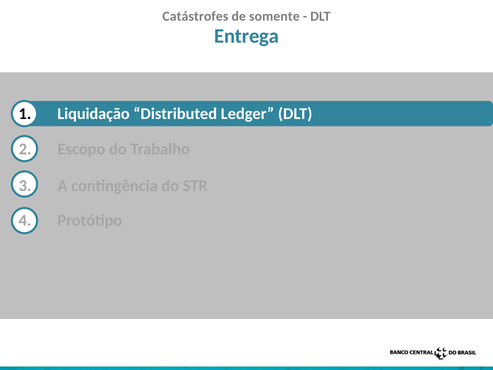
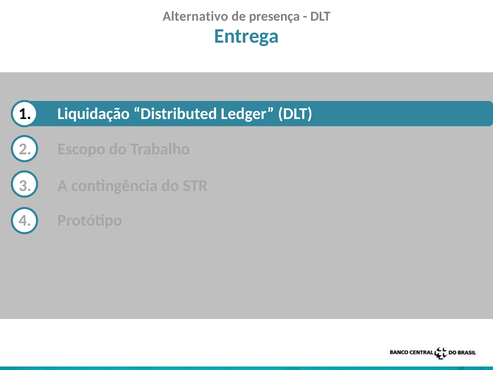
Catástrofes: Catástrofes -> Alternativo (195, 16)
somente: somente -> presença (274, 16)
